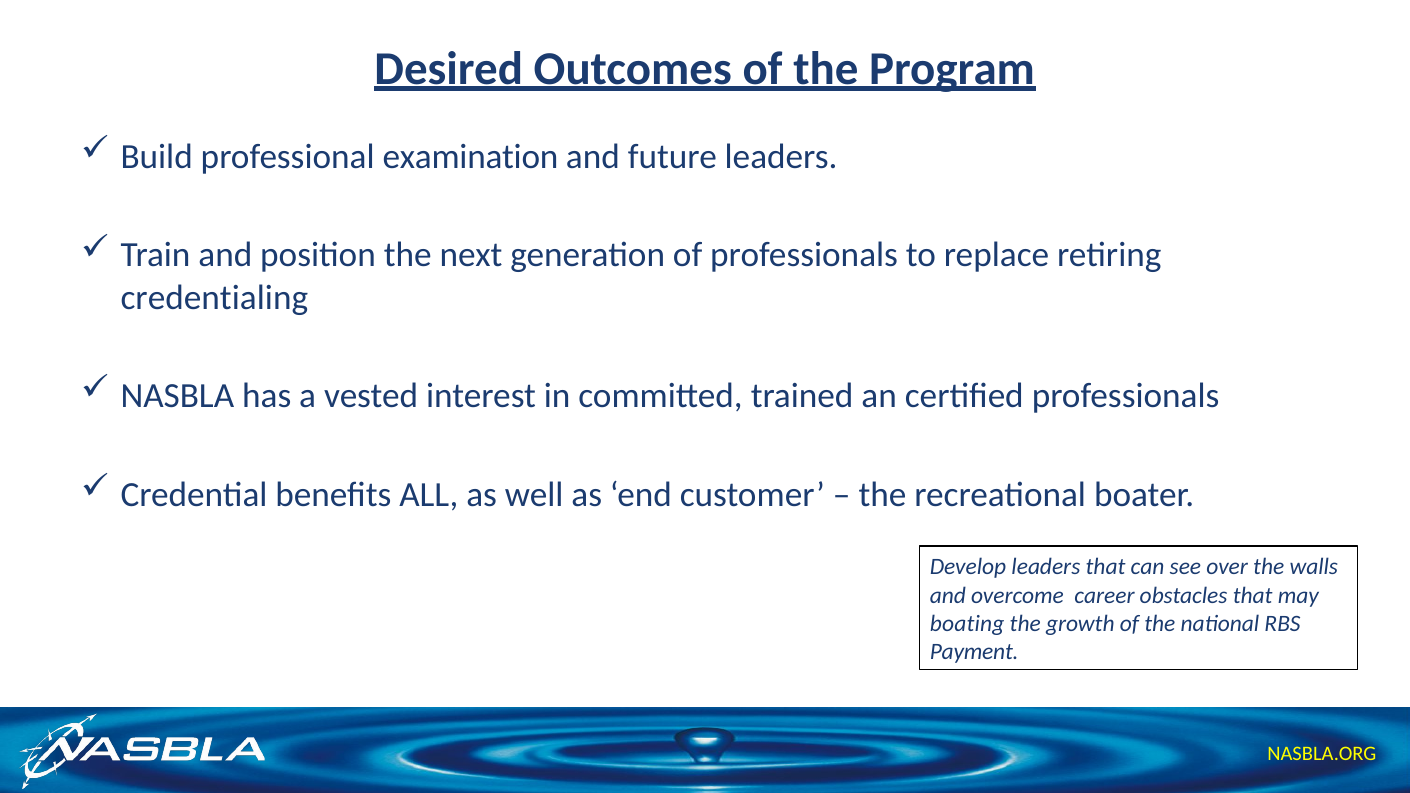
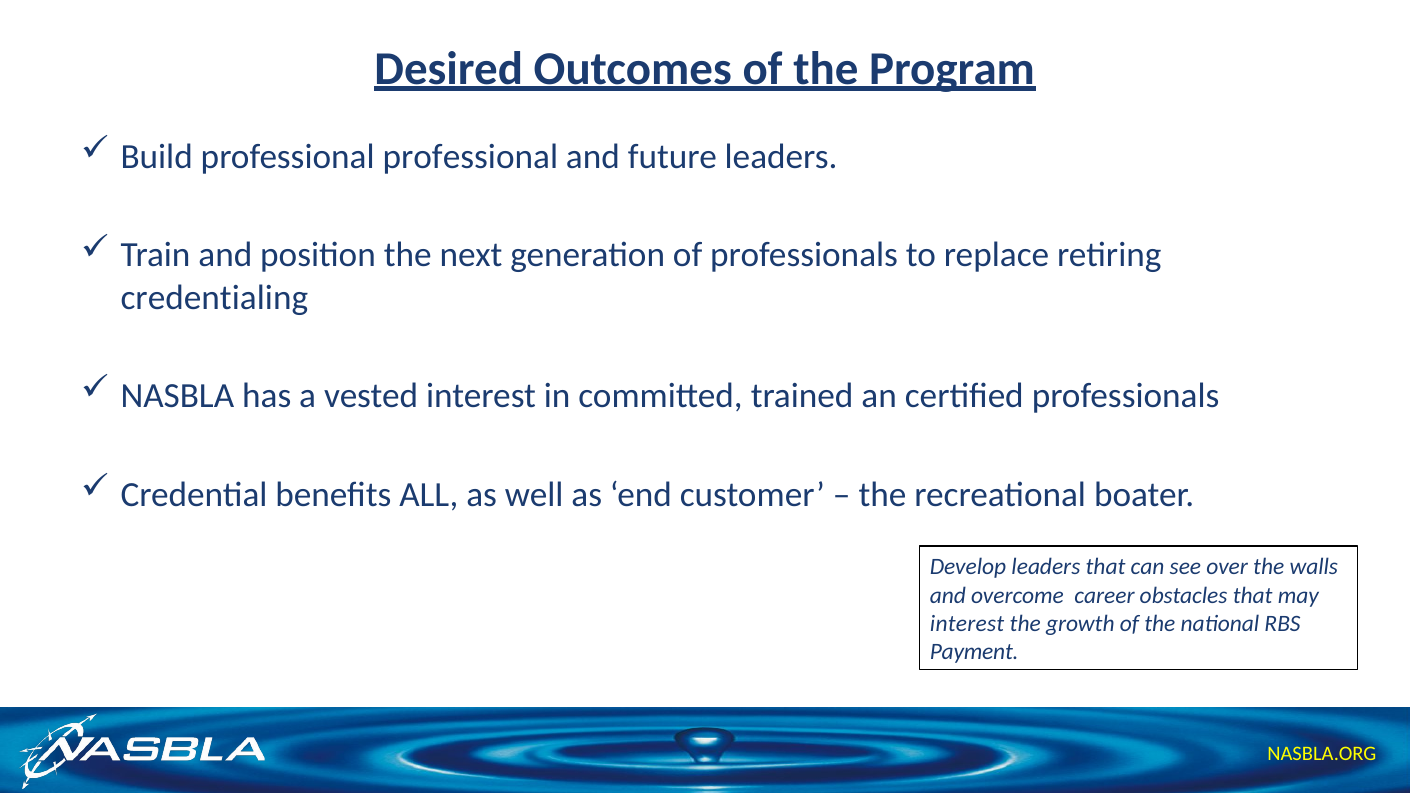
professional examination: examination -> professional (470, 157)
boating: boating -> interest (967, 624)
